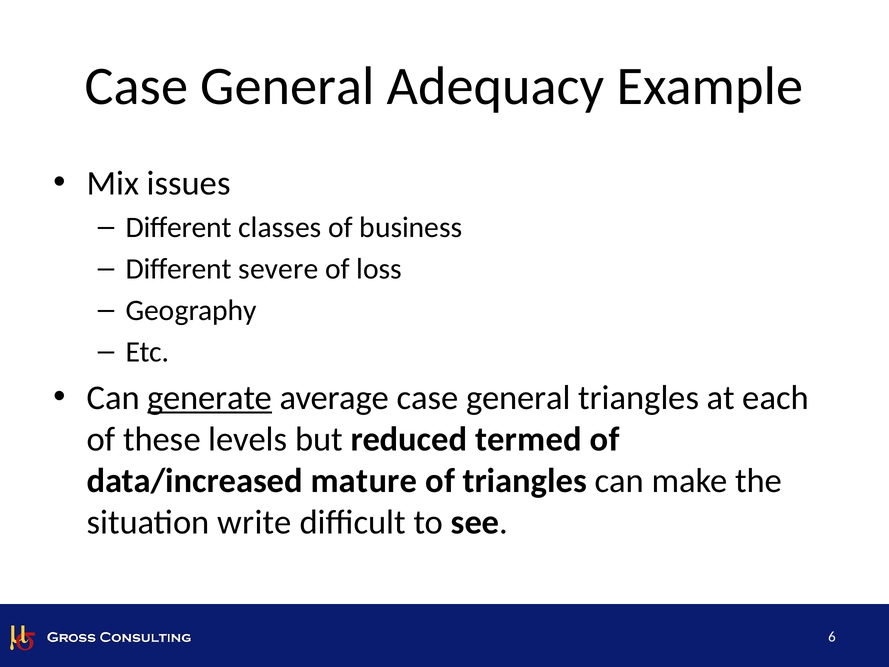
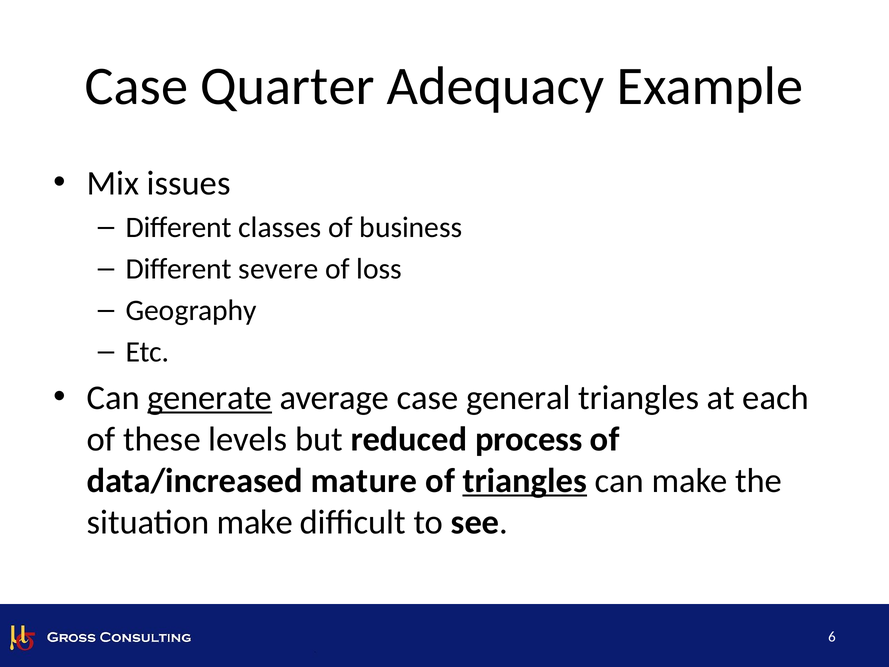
General: General -> Quarter (287, 86)
termed: termed -> process (529, 439)
triangles underline: none -> present (525, 481)
situation write: write -> make (255, 522)
